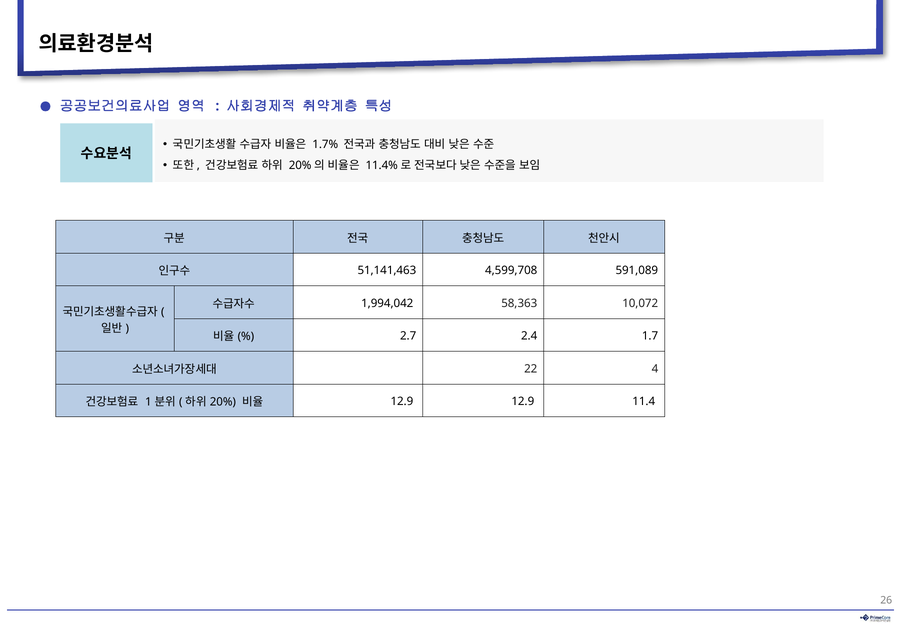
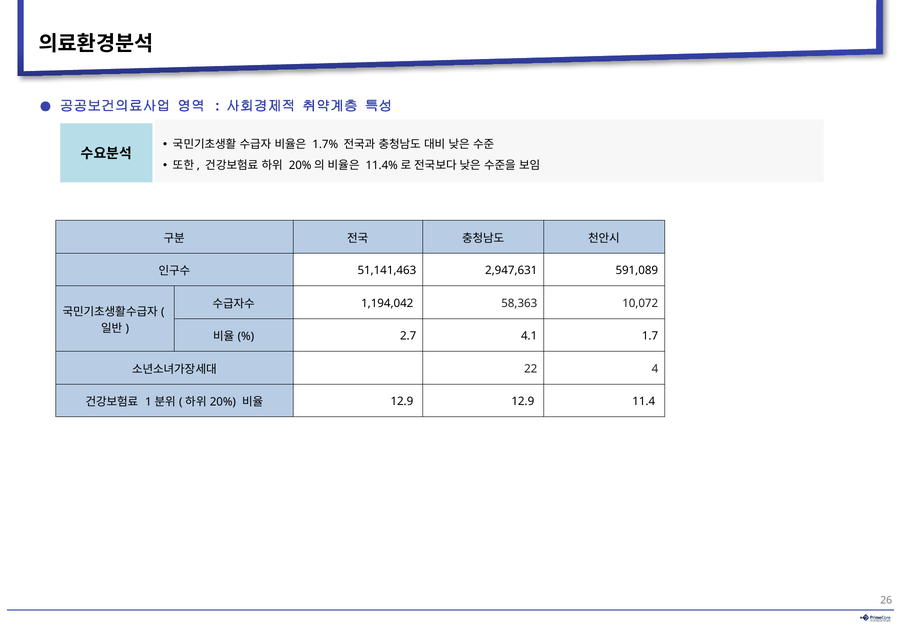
4,599,708: 4,599,708 -> 2,947,631 (511, 270)
1,994,042: 1,994,042 -> 1,194,042 (387, 303)
2.4: 2.4 -> 4.1 (529, 336)
